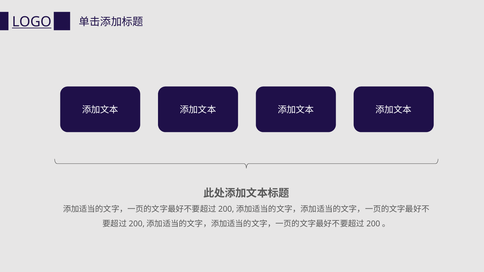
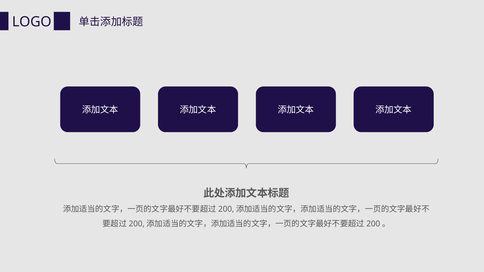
LOGO underline: present -> none (32, 22)
